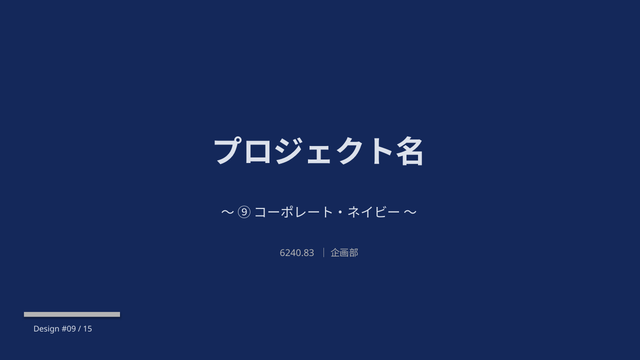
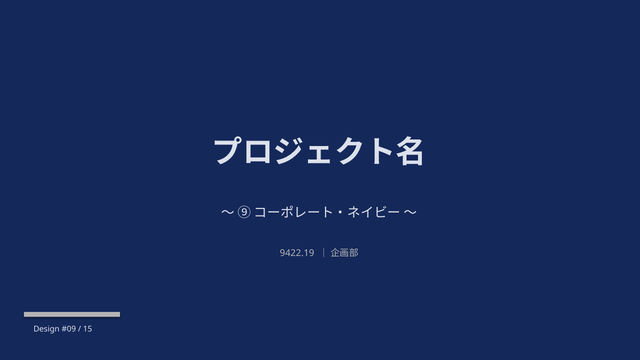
6240.83: 6240.83 -> 9422.19 (297, 253)
